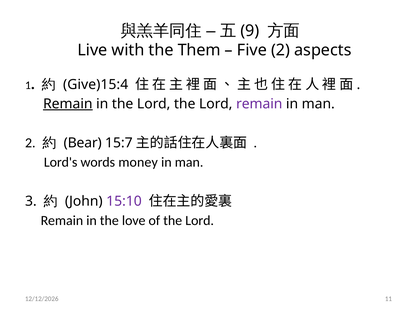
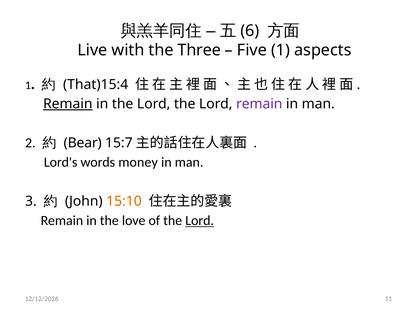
9: 9 -> 6 (250, 31)
Them: Them -> Three (199, 50)
Five 2: 2 -> 1 (281, 50)
Give)15:4: Give)15:4 -> That)15:4 (96, 84)
15:10 colour: purple -> orange (124, 201)
Lord underline: none -> present (200, 221)
